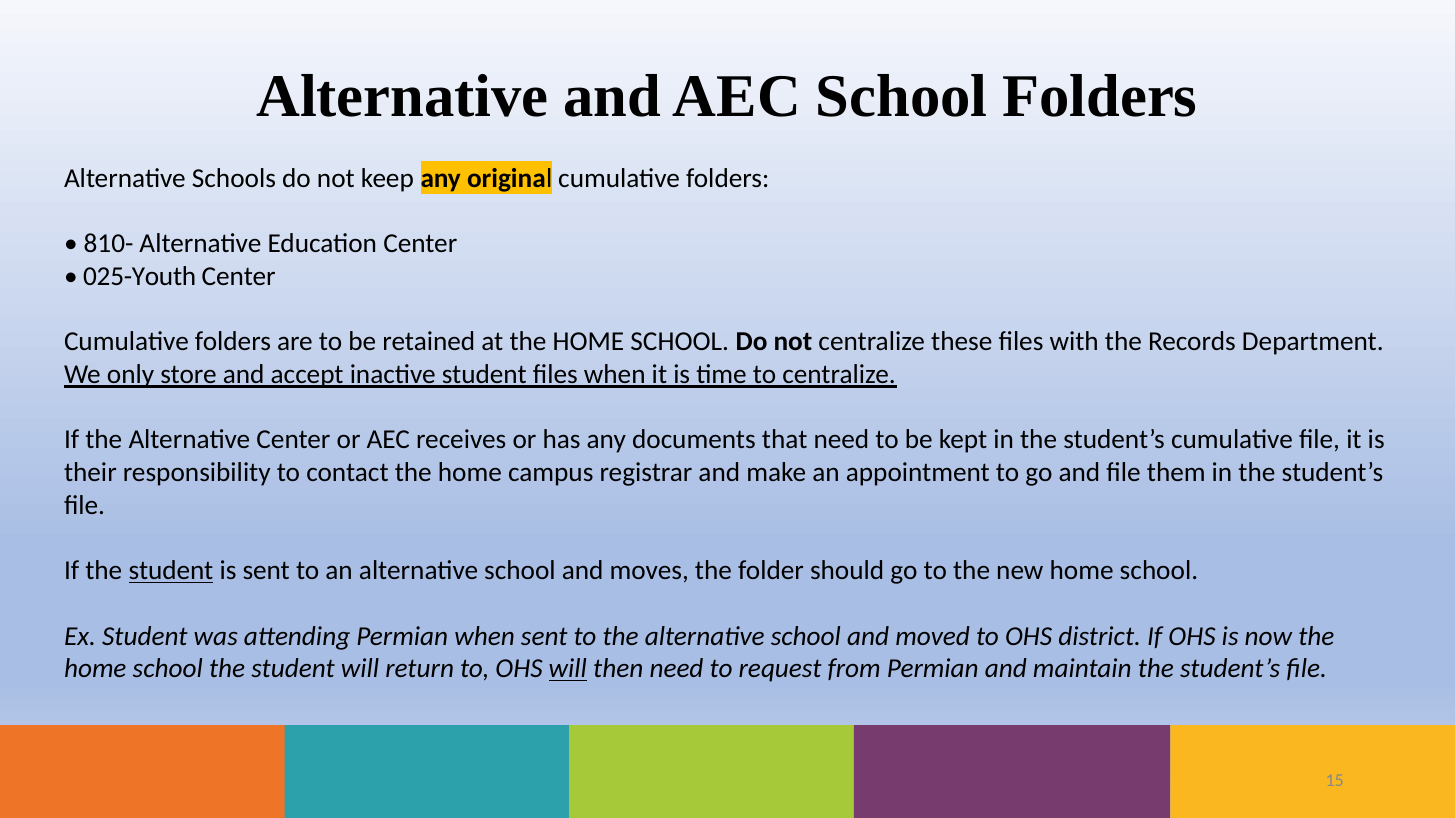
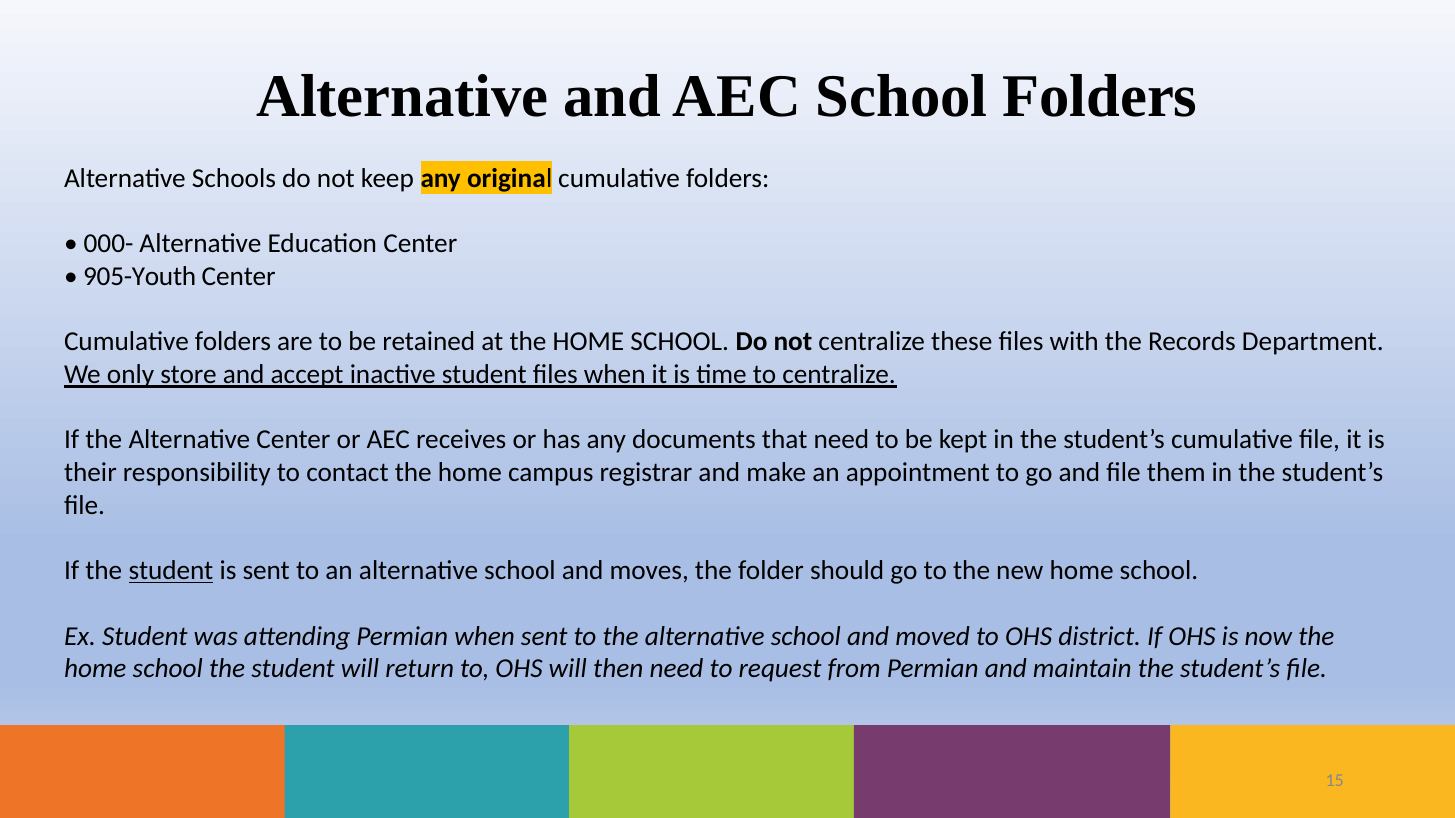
810-: 810- -> 000- (109, 244)
025-Youth: 025-Youth -> 905-Youth (140, 276)
will underline: present -> none (568, 669)
